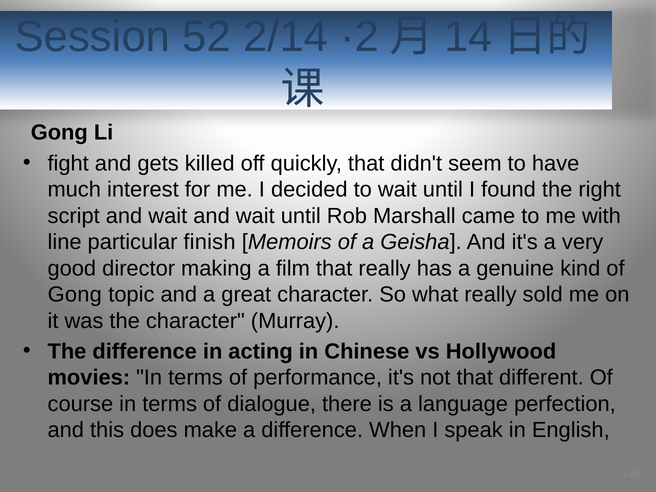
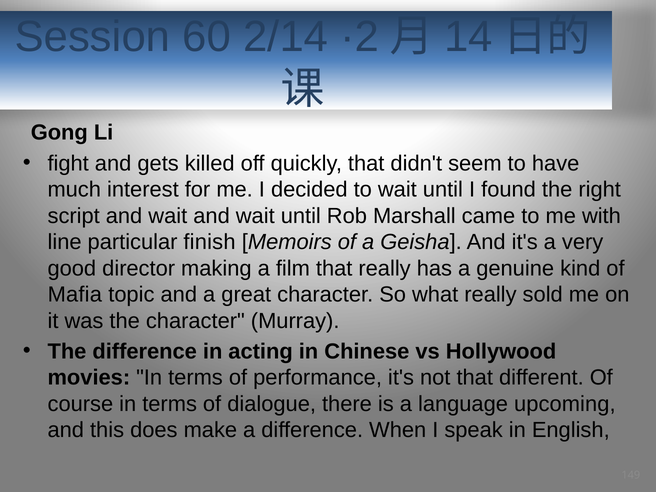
52: 52 -> 60 (207, 37)
Gong: Gong -> Mafia (75, 295)
perfection: perfection -> upcoming (565, 404)
